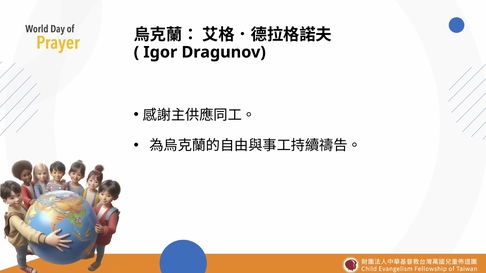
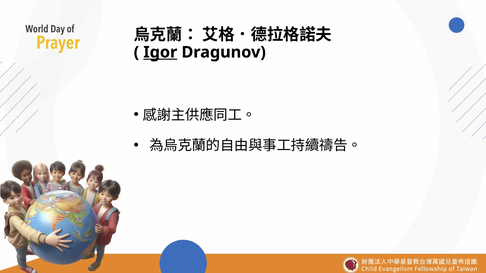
Igor underline: none -> present (160, 52)
